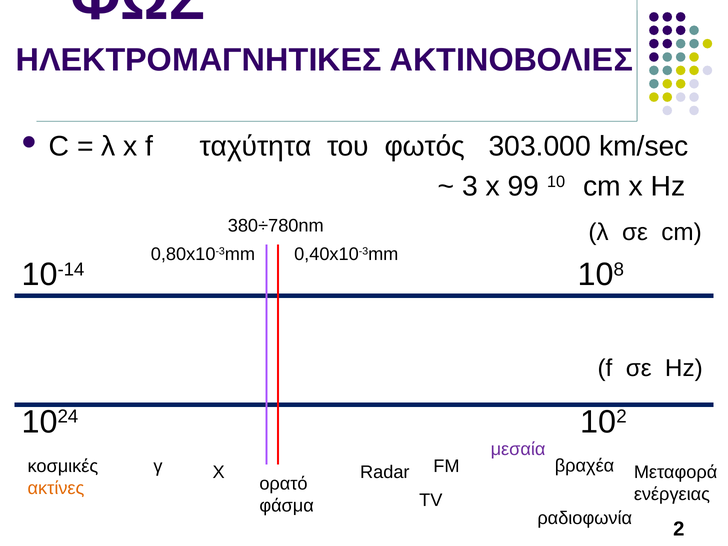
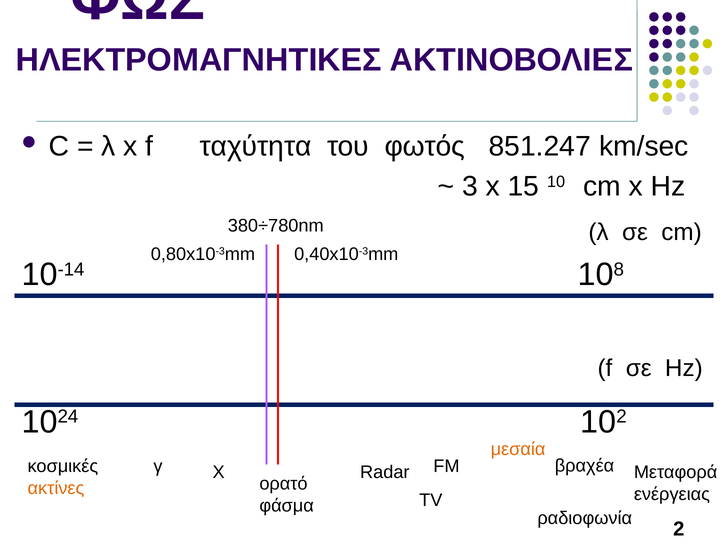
303.000: 303.000 -> 851.247 (540, 147)
99: 99 -> 15 (523, 186)
μεσαία colour: purple -> orange (518, 449)
